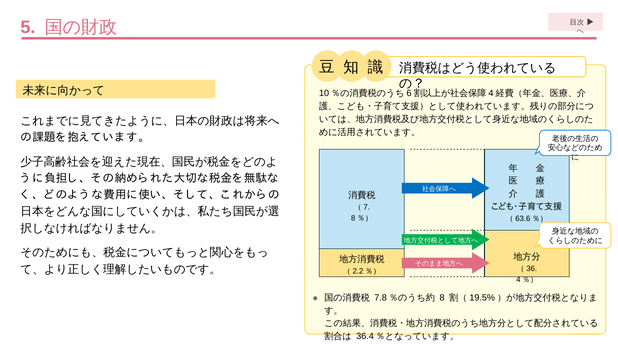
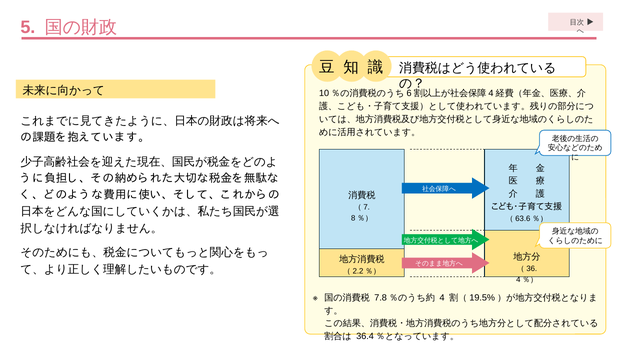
8: 8 -> 4 (442, 298)
